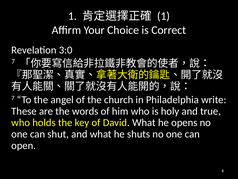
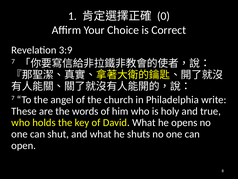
1: 1 -> 0 (163, 16)
3:0: 3:0 -> 3:9 (66, 50)
